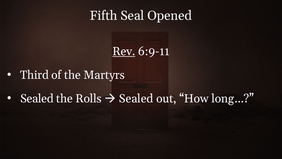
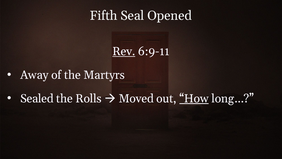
Third: Third -> Away (34, 75)
Sealed: Sealed -> Moved (136, 98)
How underline: none -> present (194, 98)
